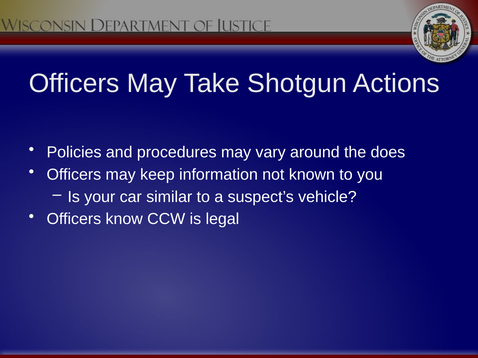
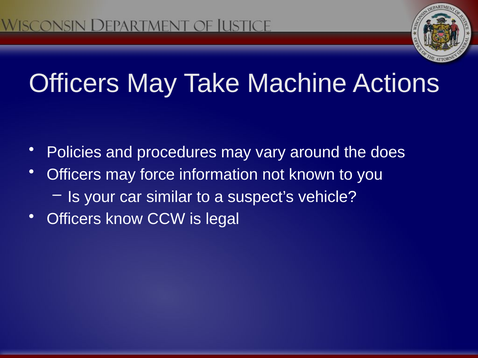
Shotgun: Shotgun -> Machine (297, 84)
keep: keep -> force (157, 175)
